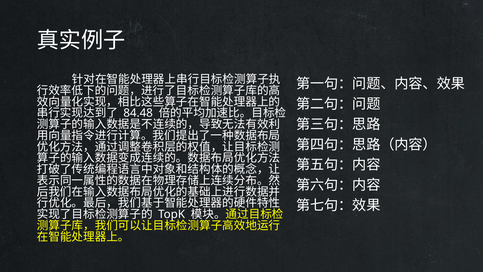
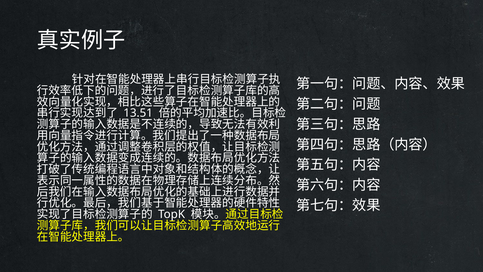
84.48: 84.48 -> 13.51 (138, 113)
